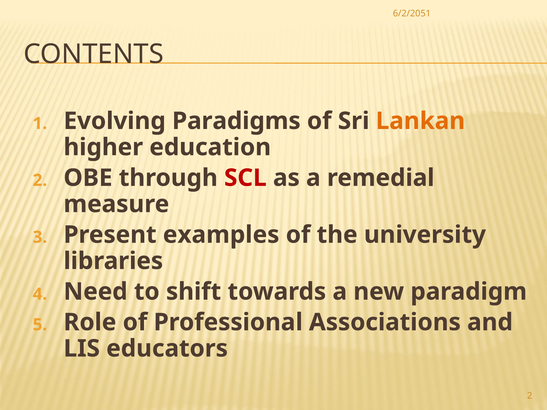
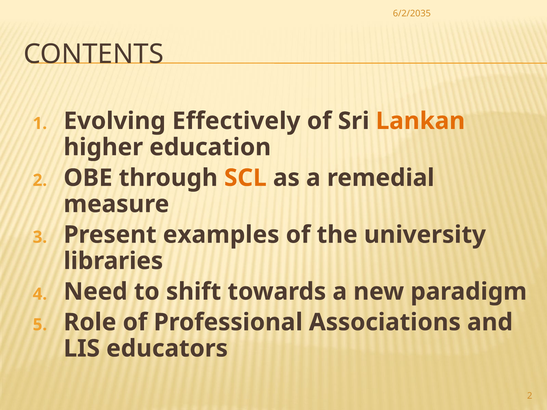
6/2/2051: 6/2/2051 -> 6/2/2035 (412, 13)
Paradigms: Paradigms -> Effectively (236, 121)
SCL colour: red -> orange (245, 178)
